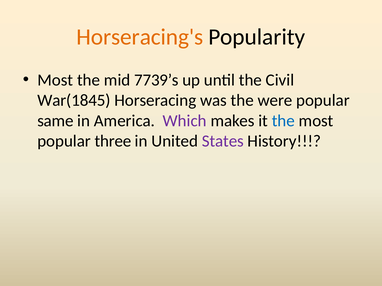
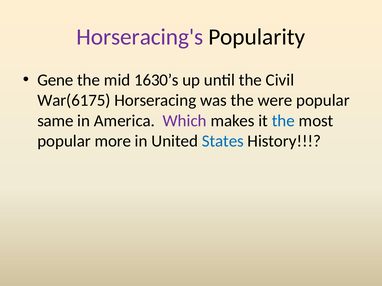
Horseracing's colour: orange -> purple (140, 37)
Most: Most -> Gene (55, 80)
7739’s: 7739’s -> 1630’s (156, 80)
War(1845: War(1845 -> War(6175 (74, 101)
three: three -> more (113, 141)
States colour: purple -> blue (223, 141)
